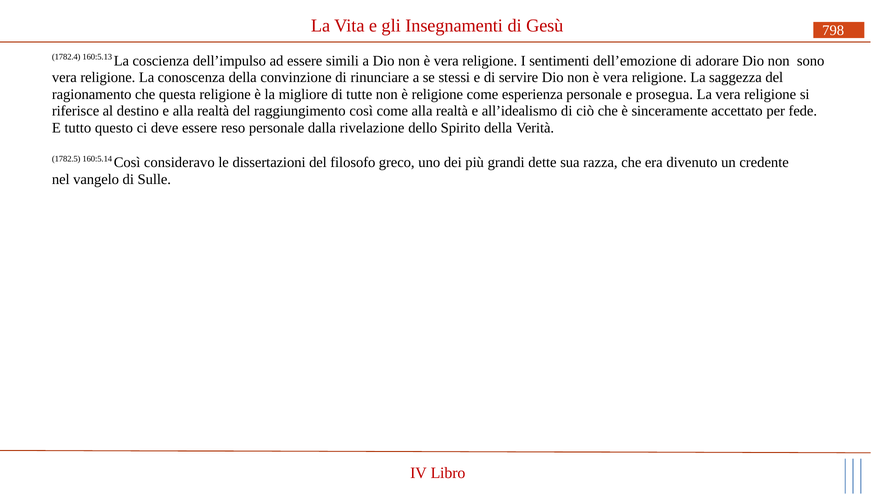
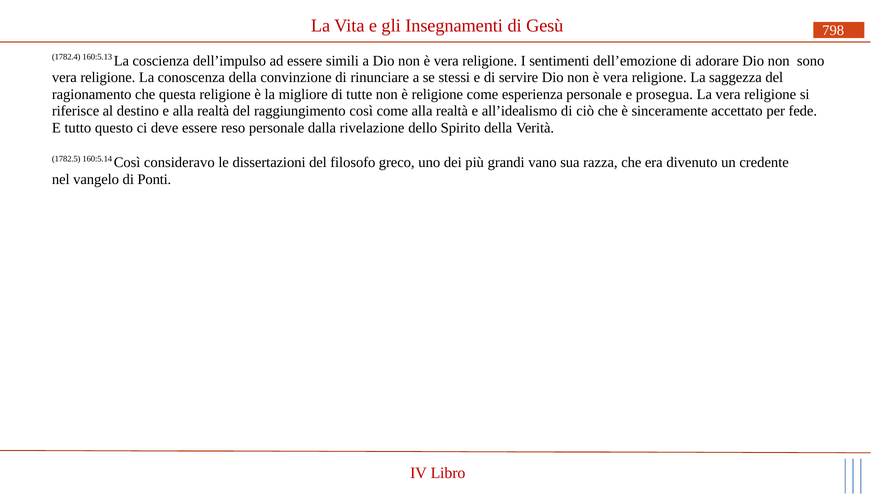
dette: dette -> vano (542, 163)
Sulle: Sulle -> Ponti (154, 179)
